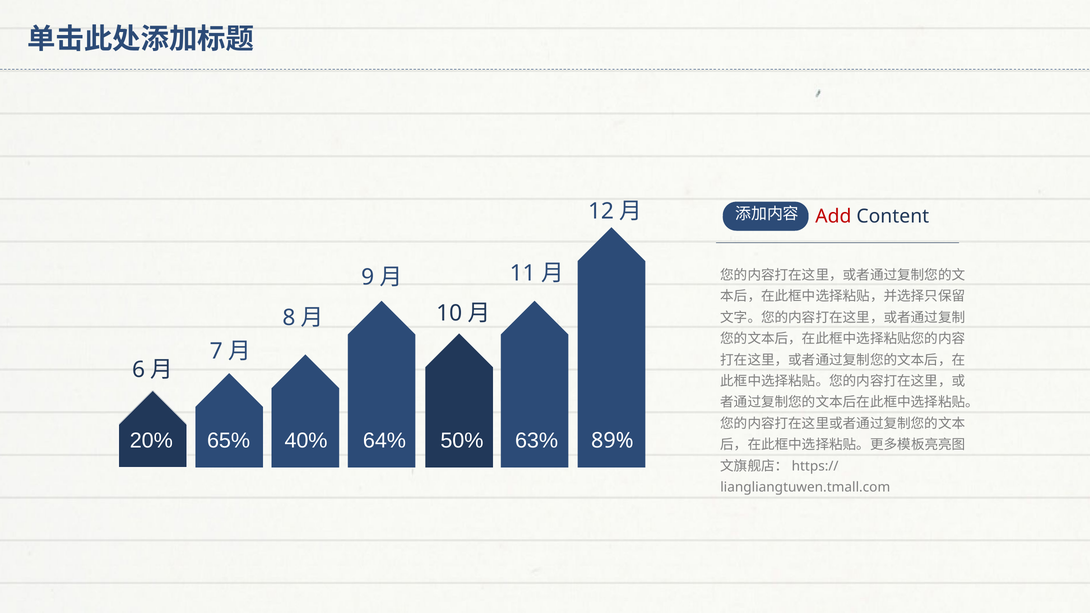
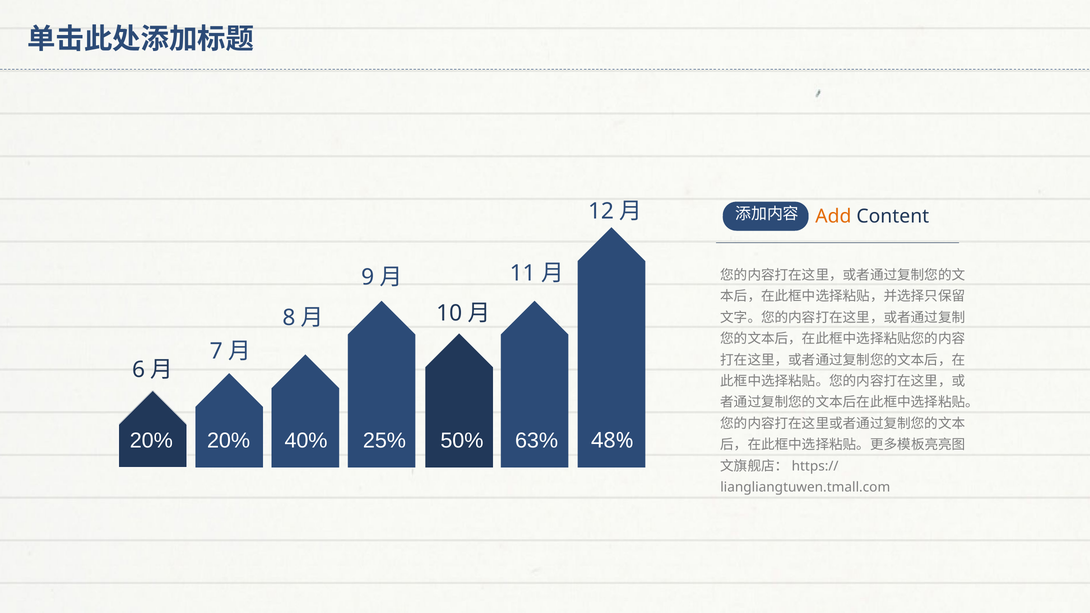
Add colour: red -> orange (833, 217)
20% 65%: 65% -> 20% (229, 441)
64%: 64% -> 25% (385, 441)
89%: 89% -> 48% (612, 441)
